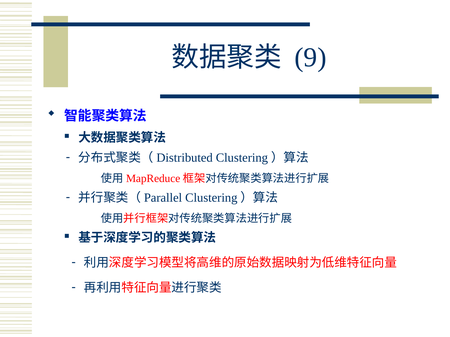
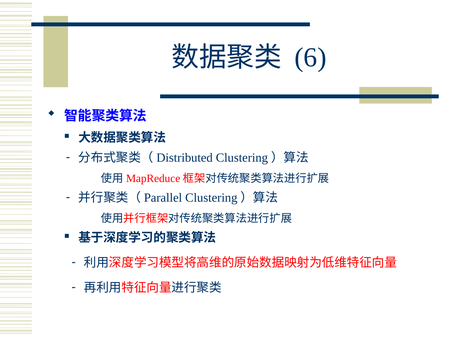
9: 9 -> 6 (310, 57)
